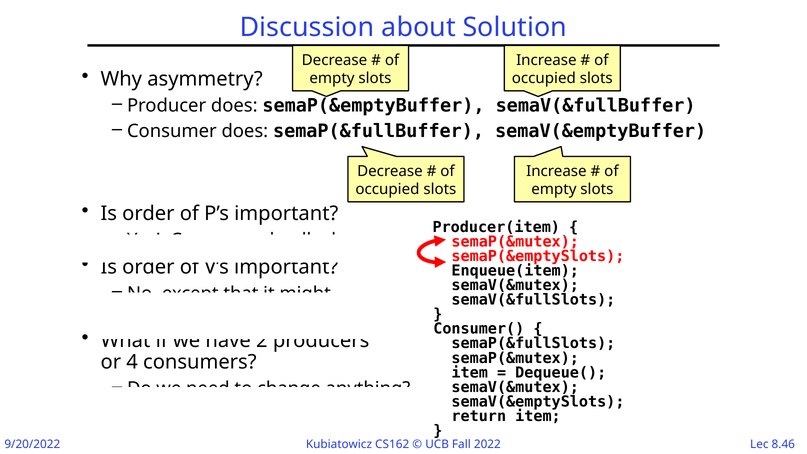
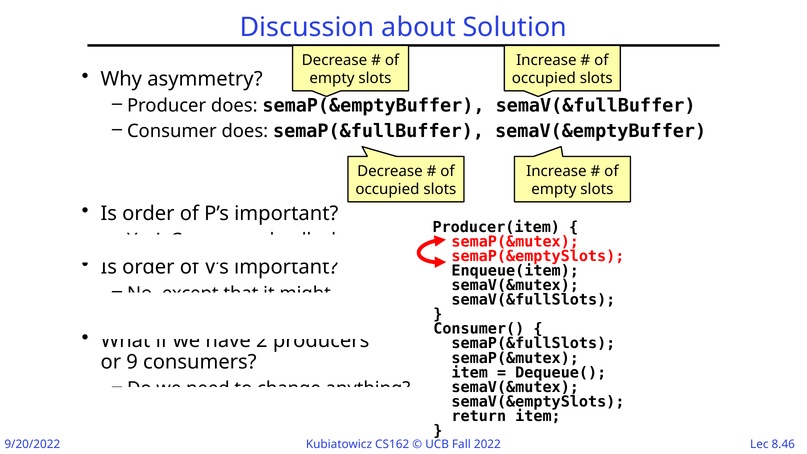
4: 4 -> 9 (132, 362)
